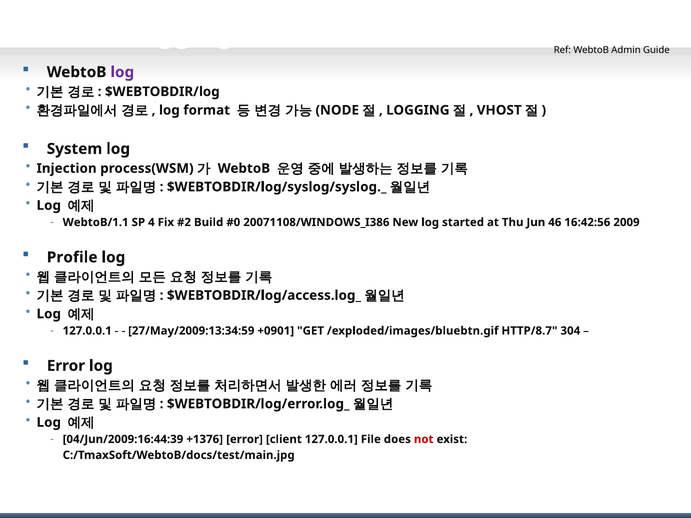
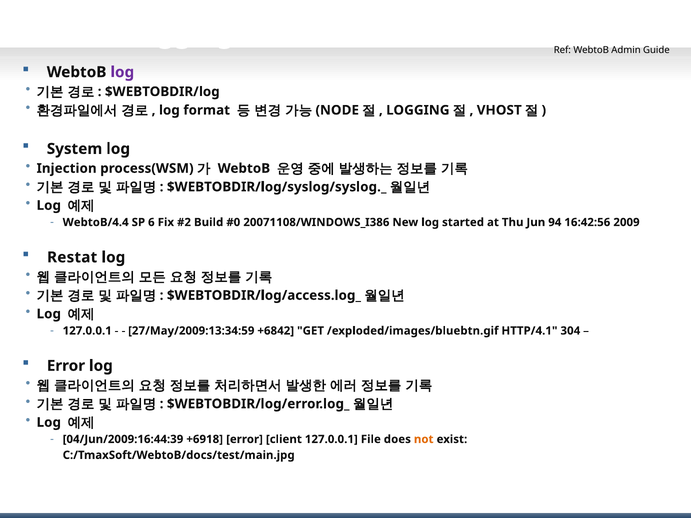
WebtoB/1.1: WebtoB/1.1 -> WebtoB/4.4 (96, 222)
4: 4 -> 6 (151, 222)
46: 46 -> 94 (555, 222)
Profile: Profile -> Restat (72, 257)
+0901: +0901 -> +6842 (276, 331)
HTTP/8.7: HTTP/8.7 -> HTTP/4.1 (529, 331)
+1376: +1376 -> +6918 (205, 439)
not colour: red -> orange (424, 439)
